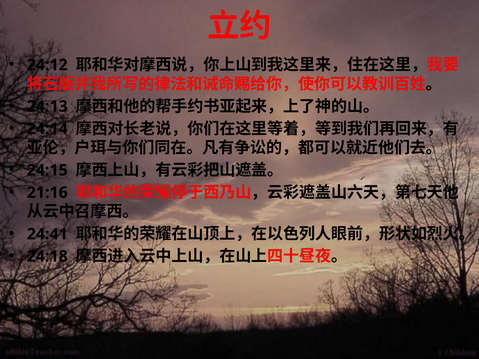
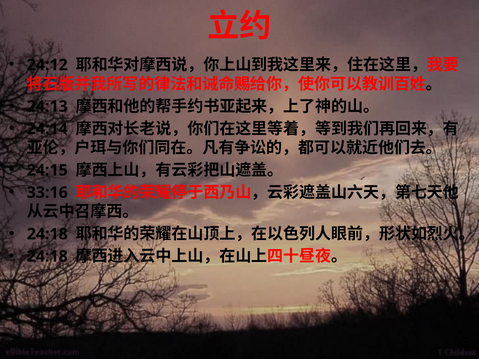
21:16: 21:16 -> 33:16 (47, 193)
24:41: 24:41 -> 24:18 (47, 234)
